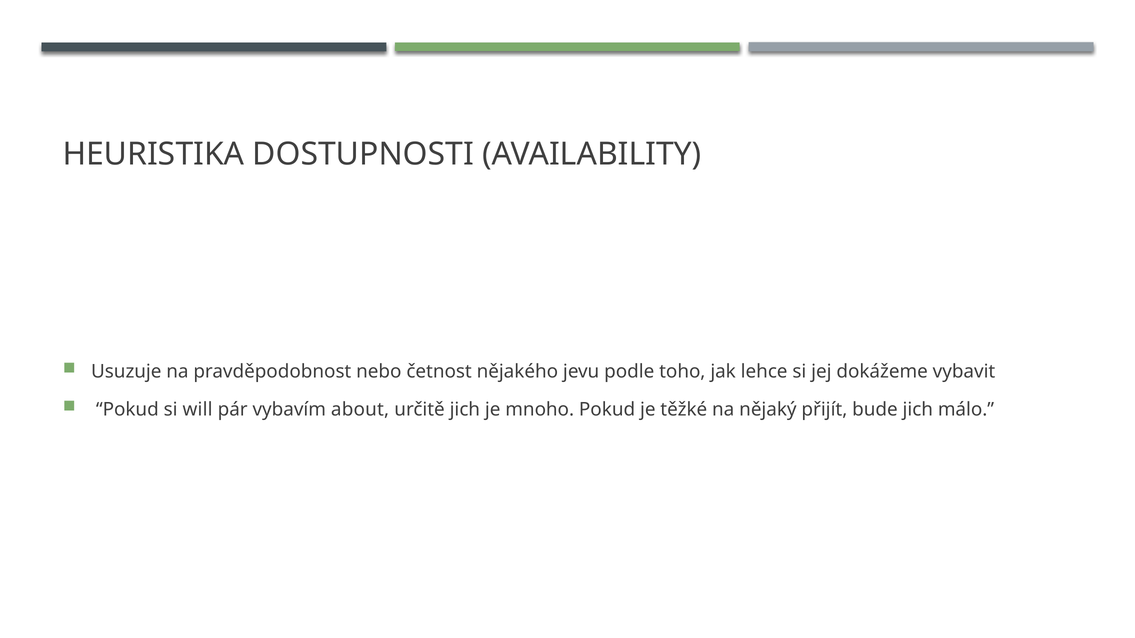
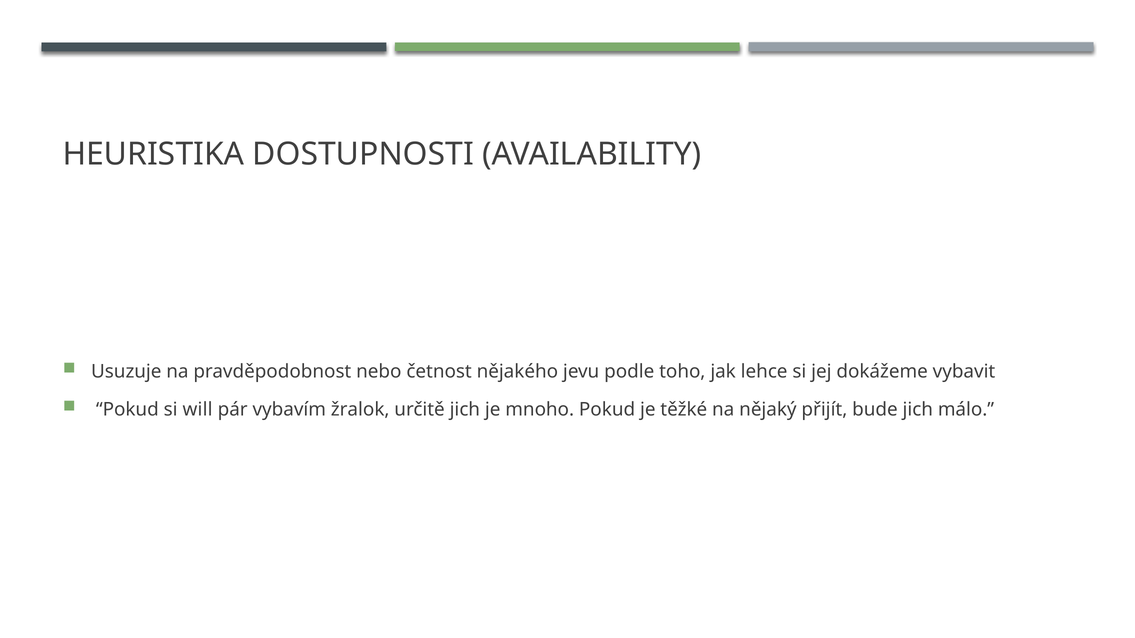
about: about -> žralok (360, 410)
